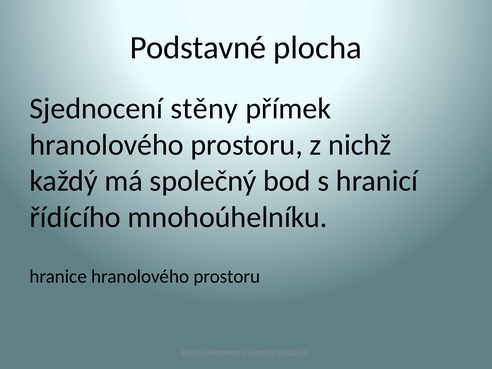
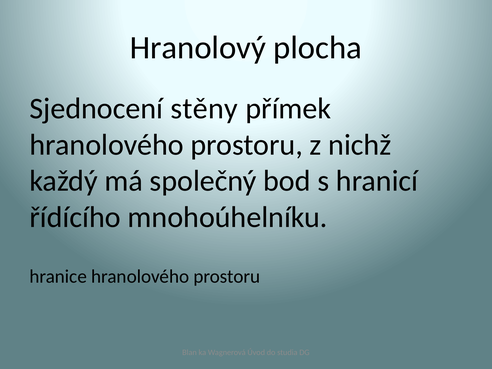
Podstavné: Podstavné -> Hranolový (198, 48)
